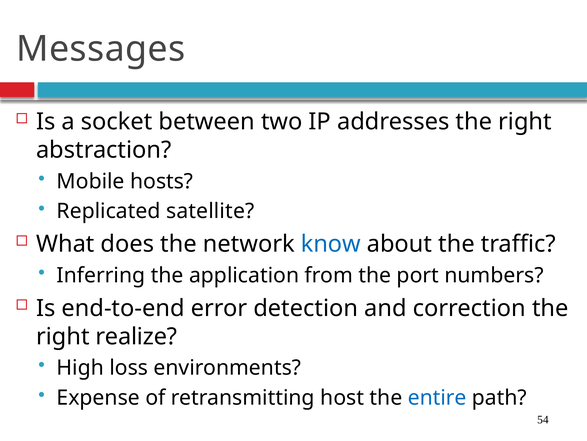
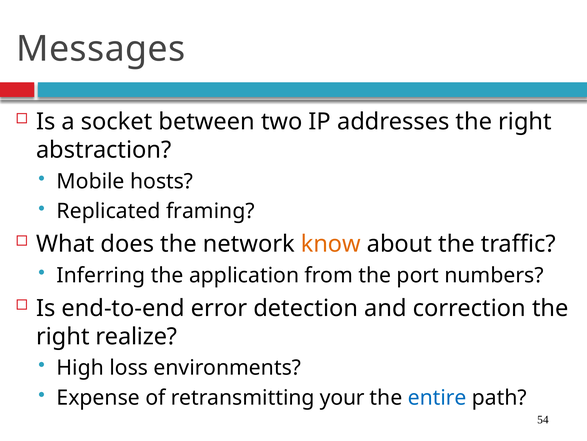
satellite: satellite -> framing (210, 211)
know colour: blue -> orange (331, 244)
host: host -> your (342, 397)
